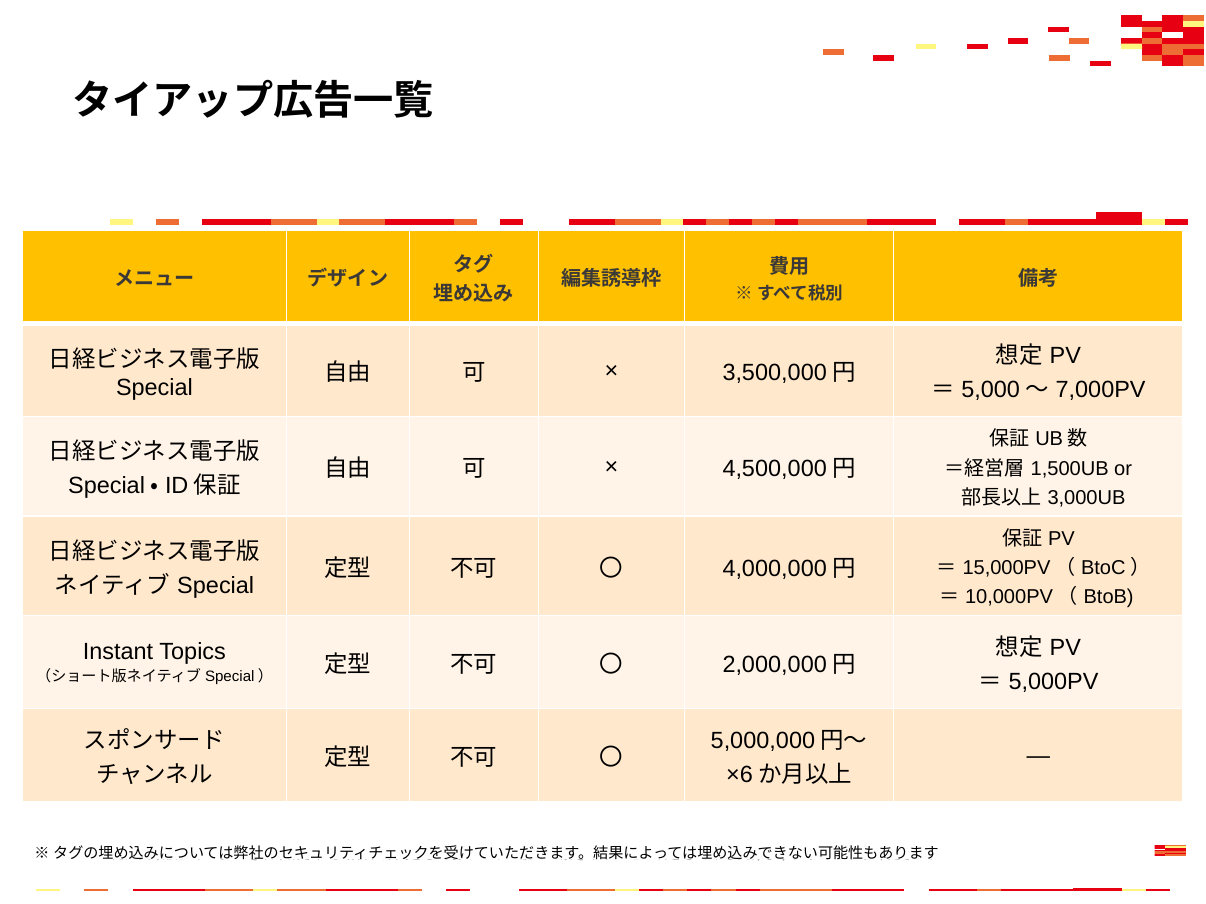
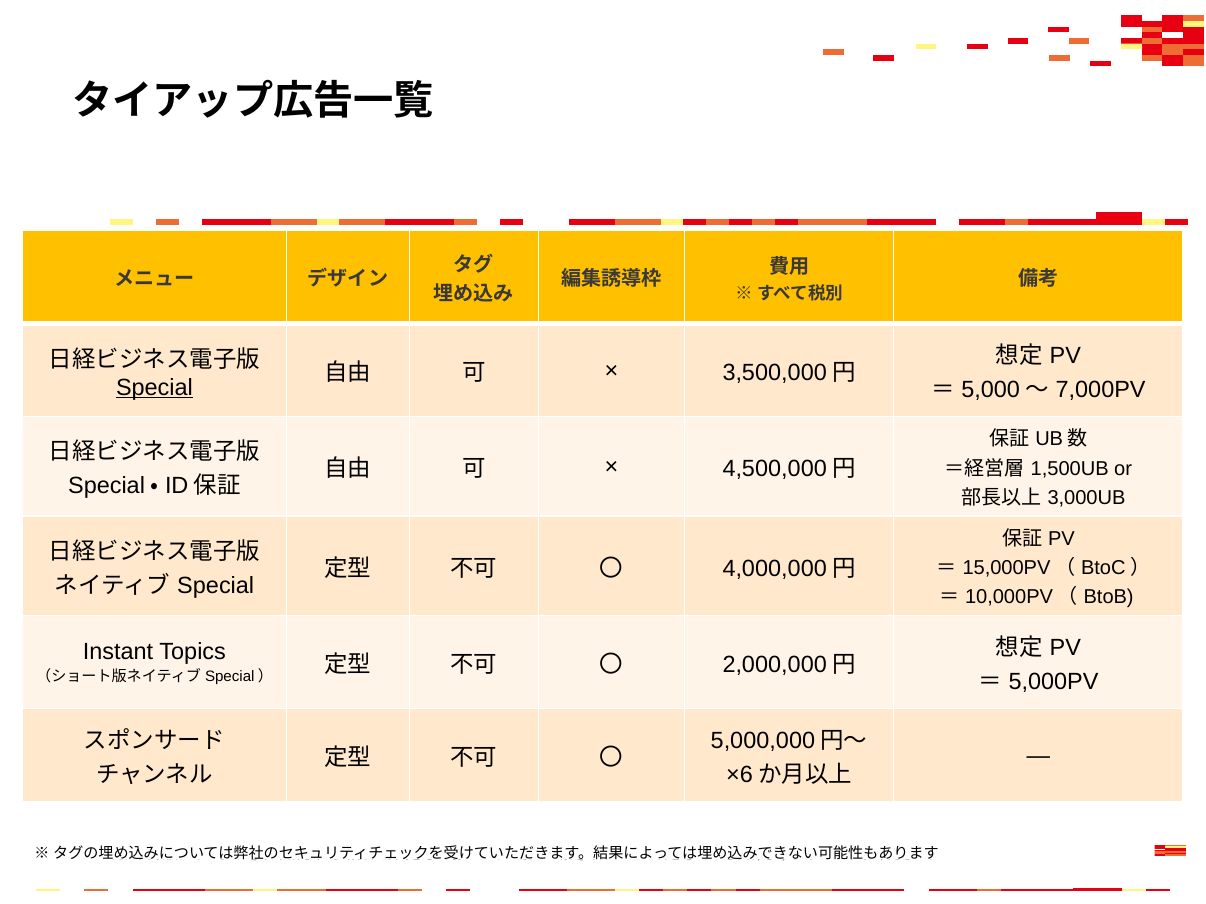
Special underline: none -> present (154, 388)
